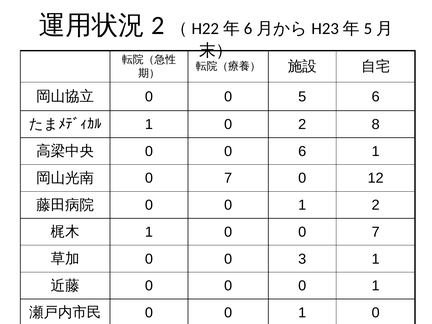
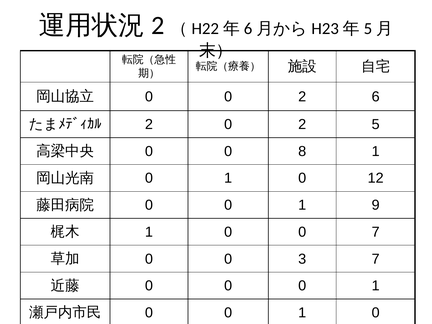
0 0 5: 5 -> 2 (302, 97)
1: 1 -> 2 (149, 124)
8: 8 -> 5 (376, 124)
0 6: 6 -> 8 (302, 151)
7: 7 -> 1 (228, 178)
1 2: 2 -> 9 (376, 205)
3 1: 1 -> 7 (376, 259)
